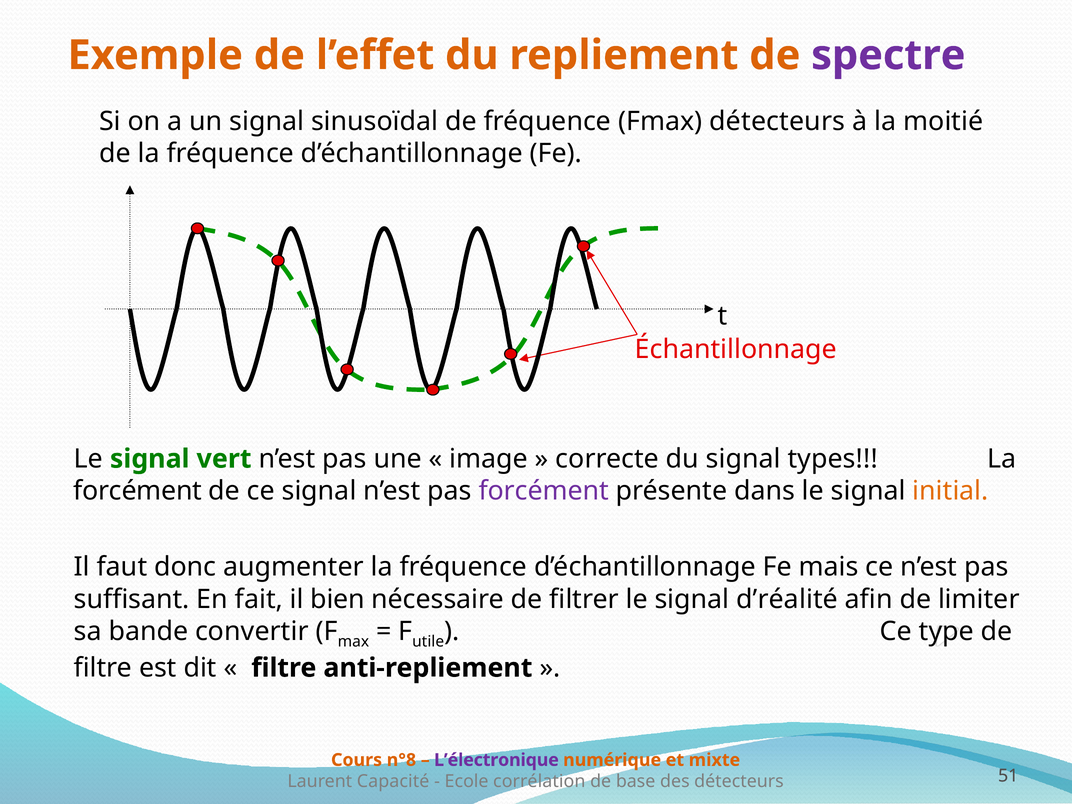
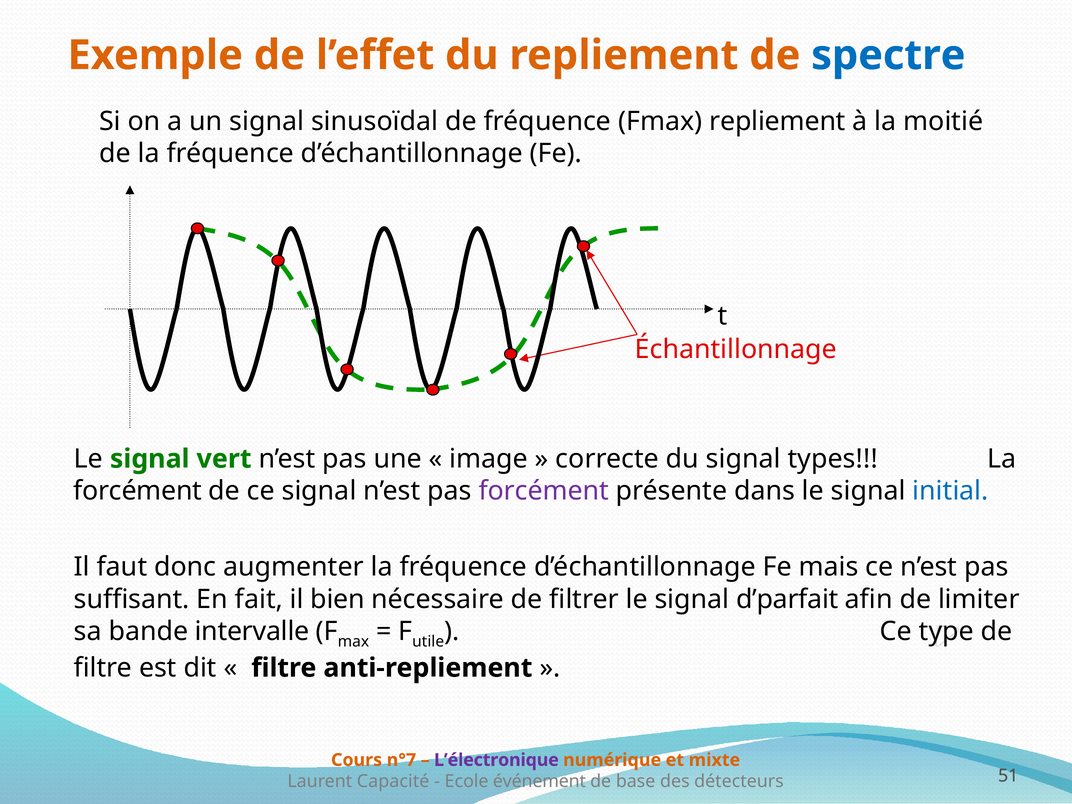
spectre colour: purple -> blue (888, 55)
Fmax détecteurs: détecteurs -> repliement (777, 121)
initial colour: orange -> blue (951, 491)
d’réalité: d’réalité -> d’parfait (787, 599)
convertir: convertir -> intervalle (252, 631)
n°8: n°8 -> n°7 (401, 760)
corrélation: corrélation -> événement (539, 781)
